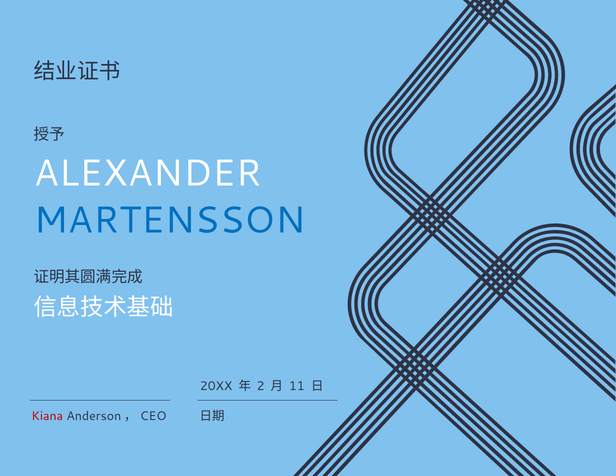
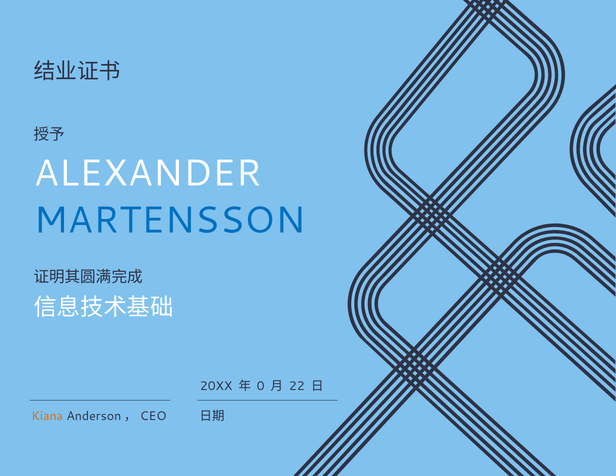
2: 2 -> 0 (261, 386)
11: 11 -> 22 (297, 386)
Kiana colour: red -> orange (47, 416)
